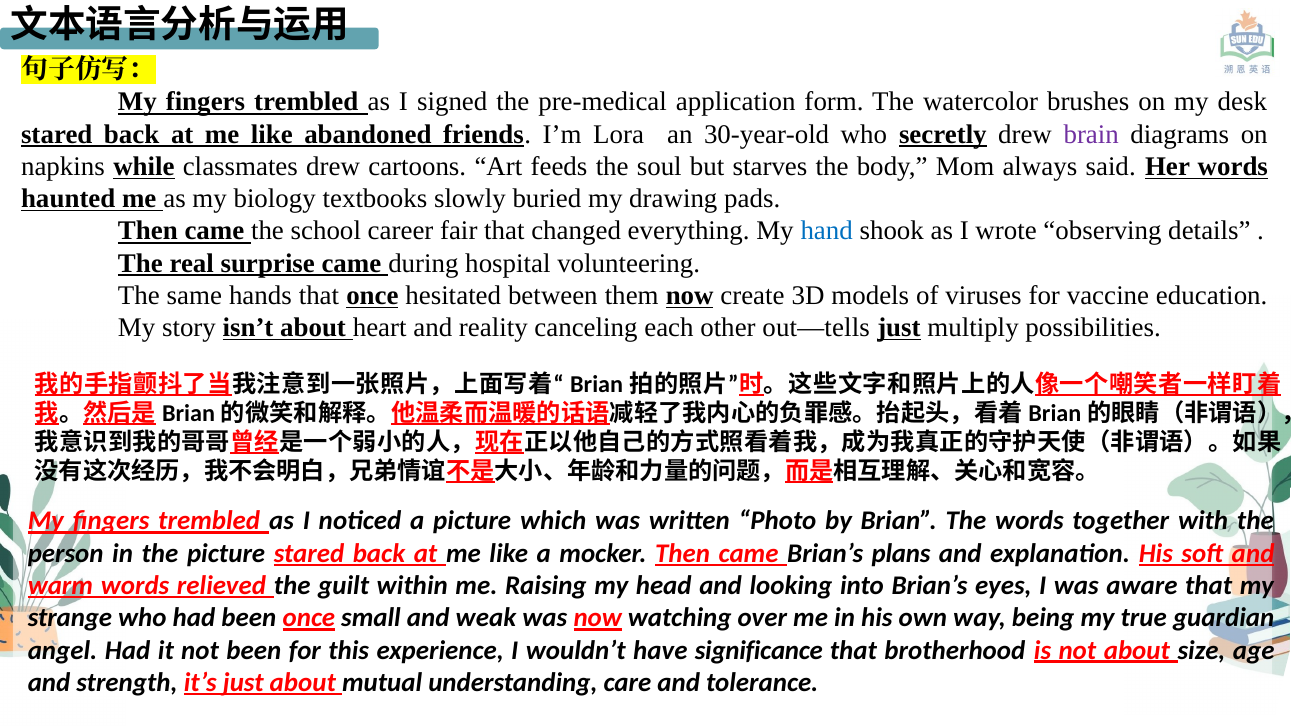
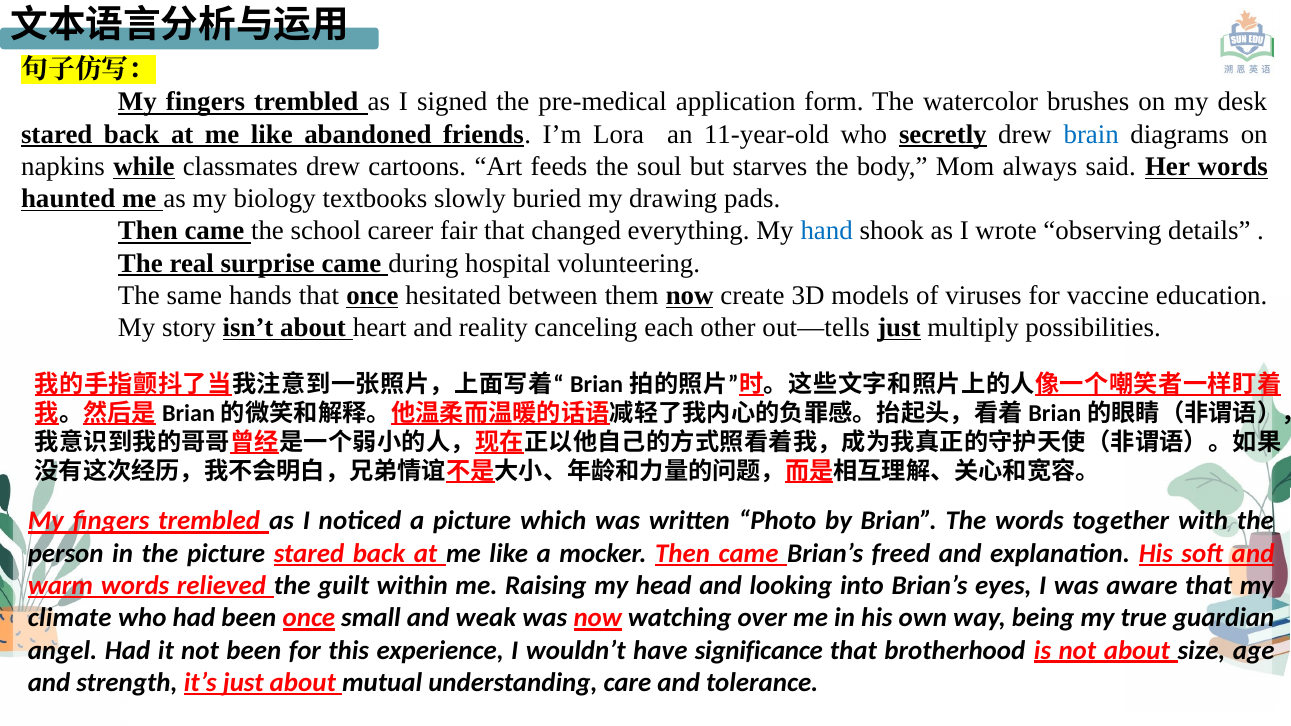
30-year-old: 30-year-old -> 11-year-old (767, 134)
brain colour: purple -> blue (1091, 134)
plans: plans -> freed (901, 553)
strange: strange -> climate (70, 618)
